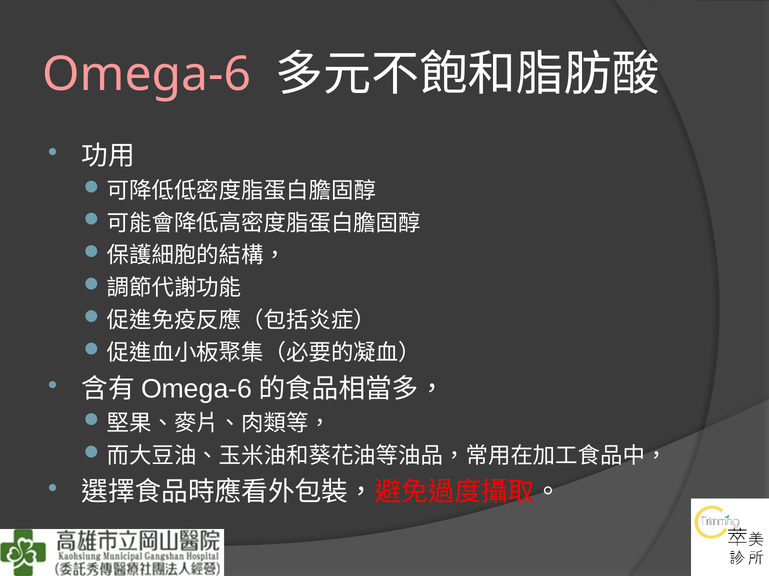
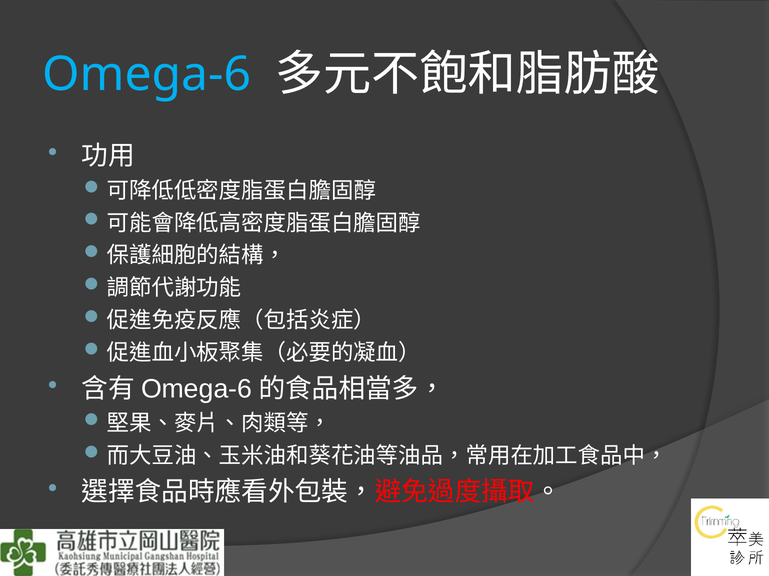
Omega-6 colour: pink -> light blue (147, 75)
